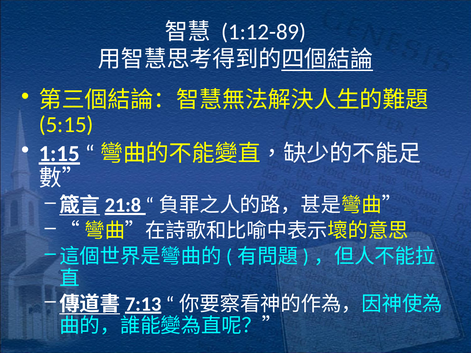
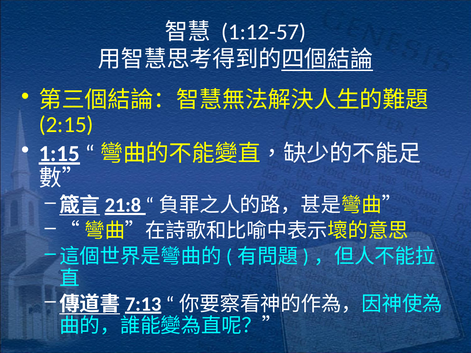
1:12-89: 1:12-89 -> 1:12-57 (264, 32)
5:15: 5:15 -> 2:15 (66, 125)
